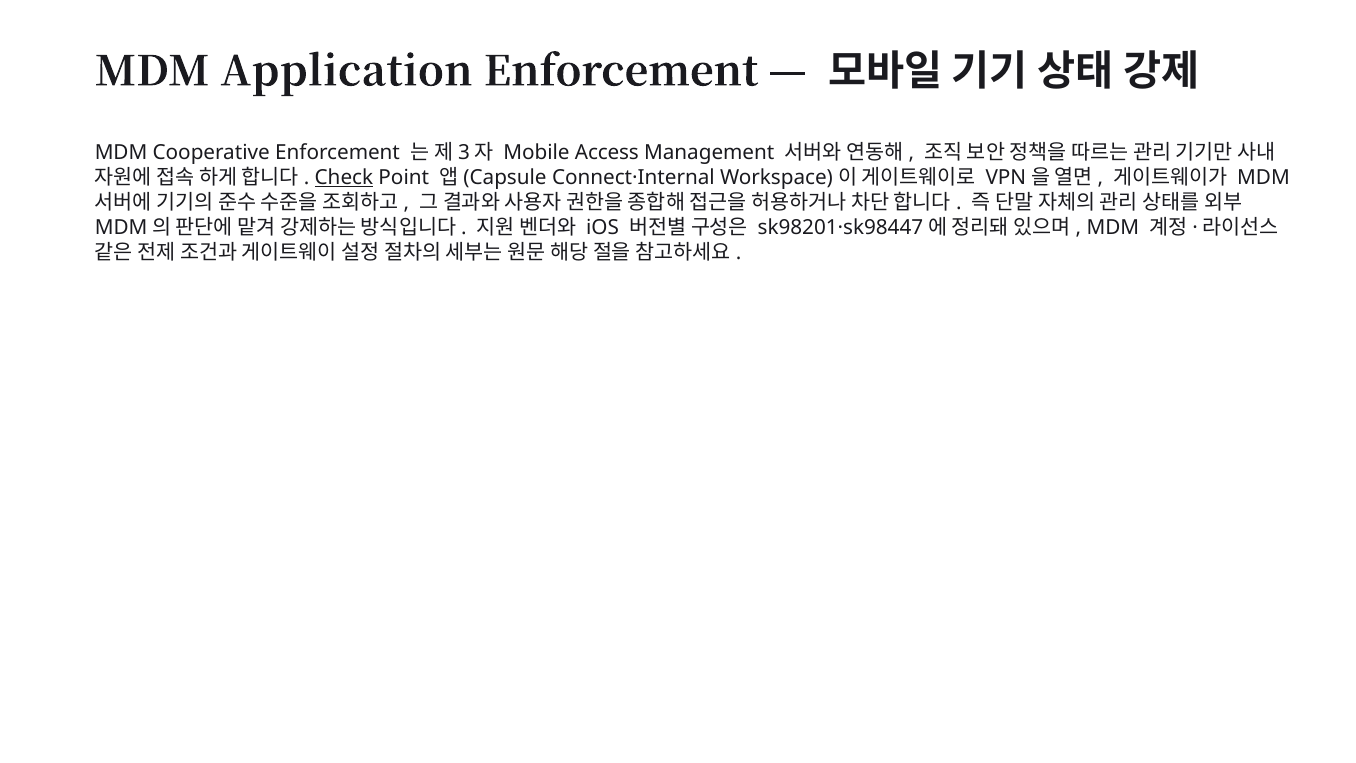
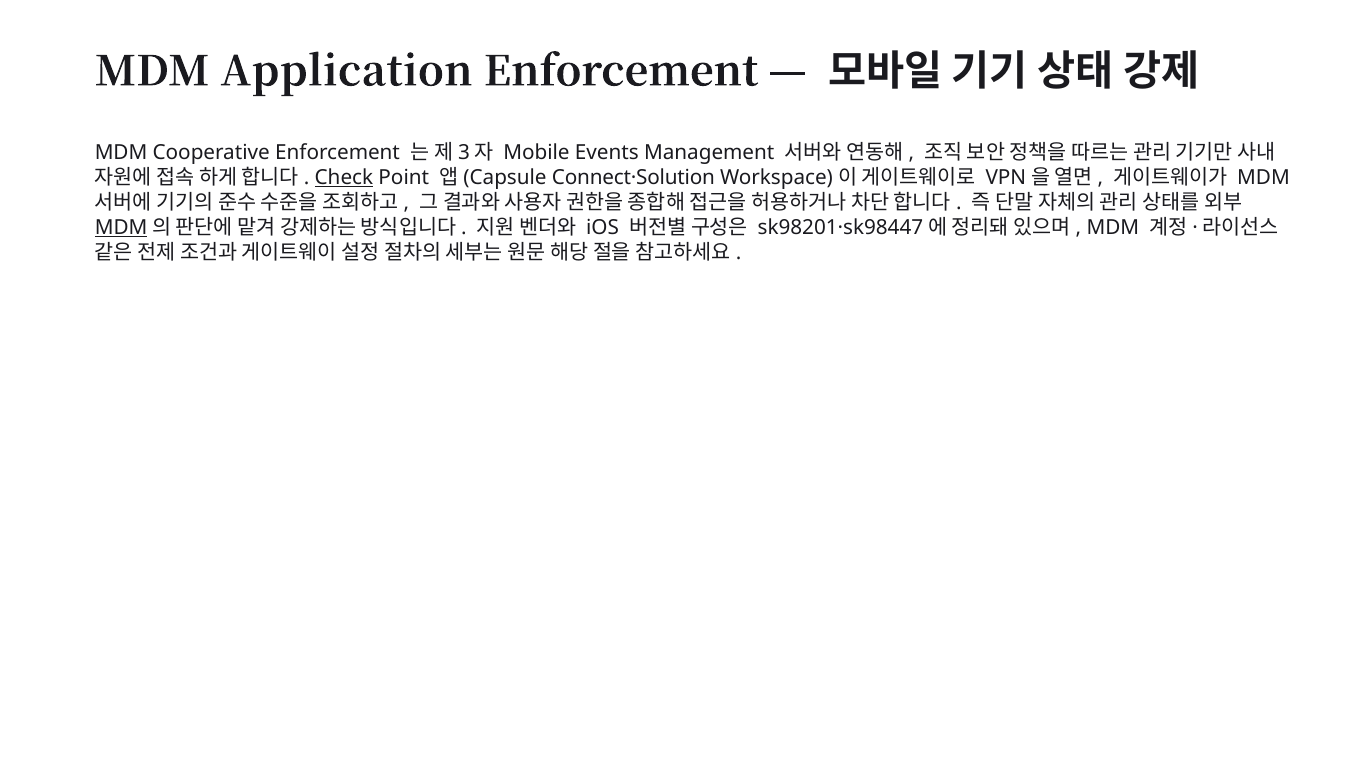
Access: Access -> Events (607, 153)
Connect·Internal: Connect·Internal -> Connect·Solution (633, 178)
MDM underline: none -> present (121, 227)
